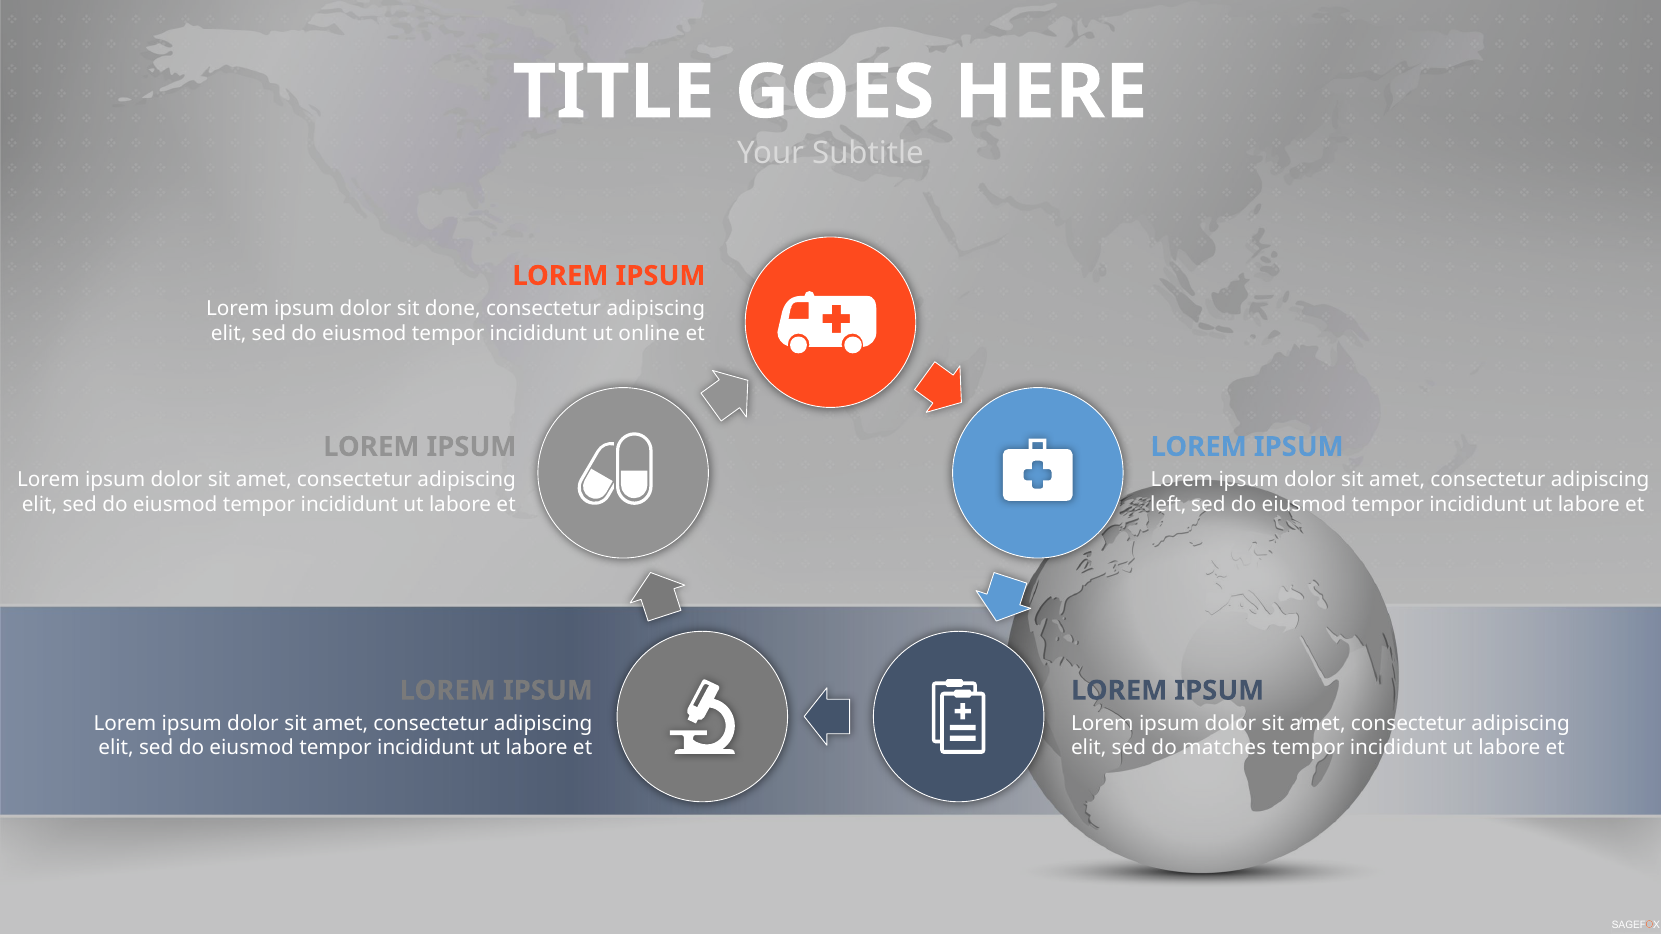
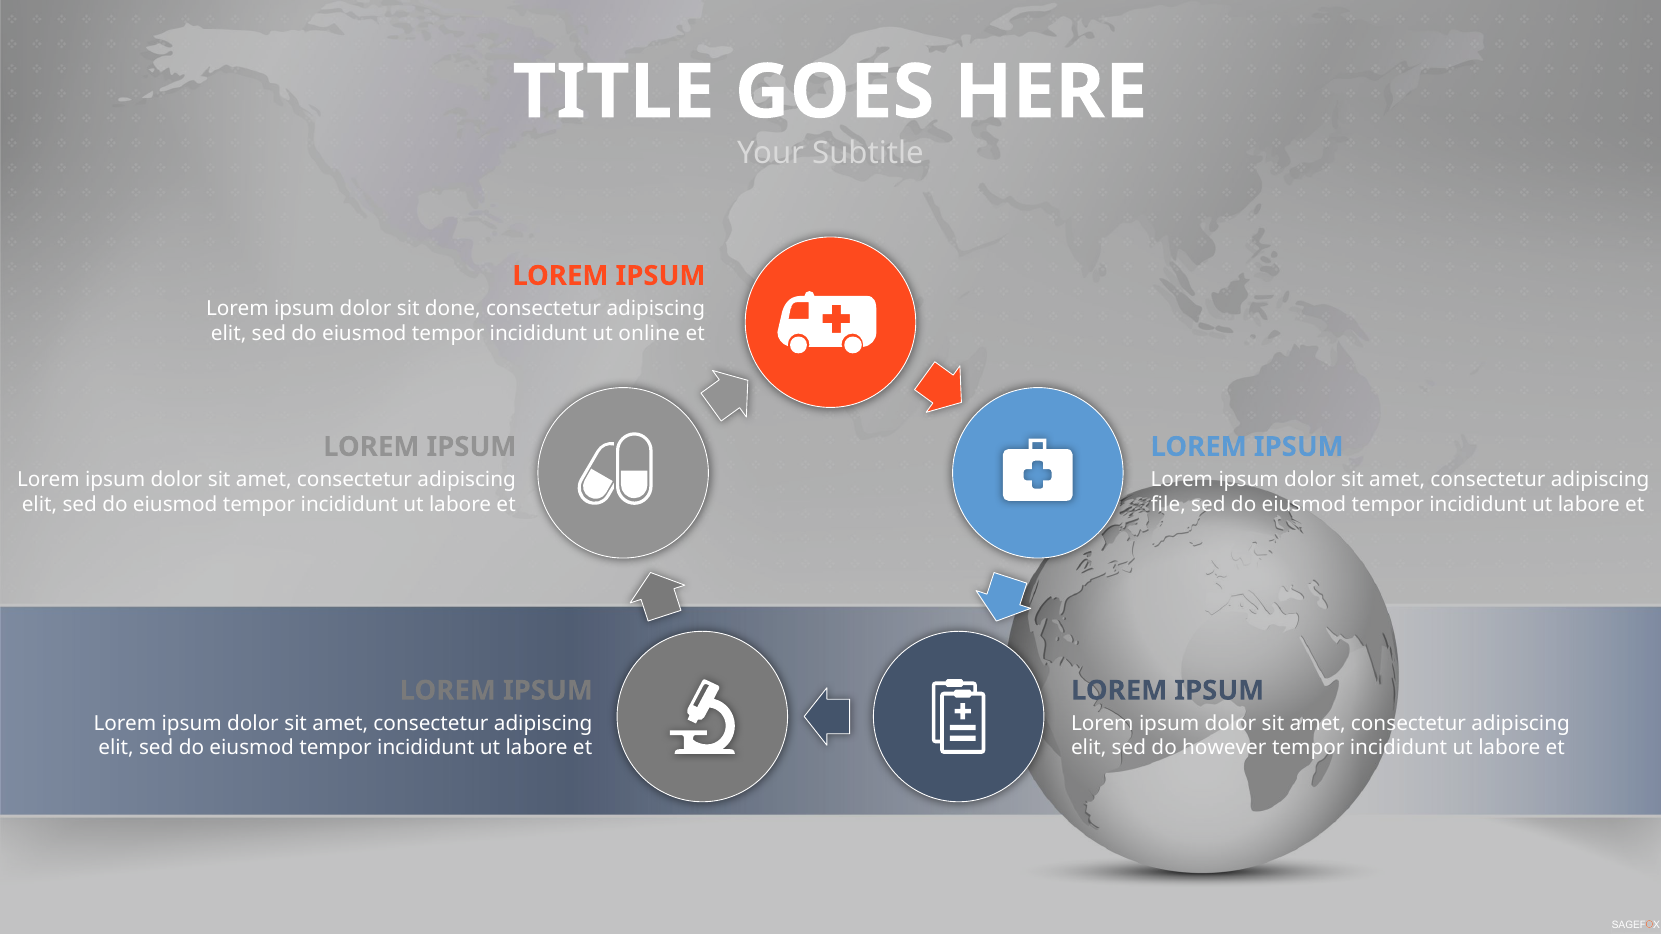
left: left -> file (1168, 505)
matches: matches -> however (1224, 748)
